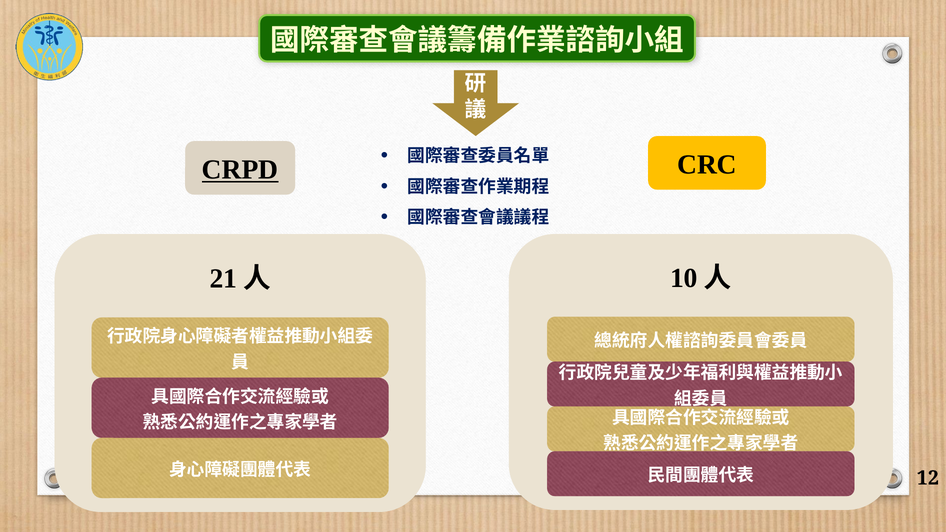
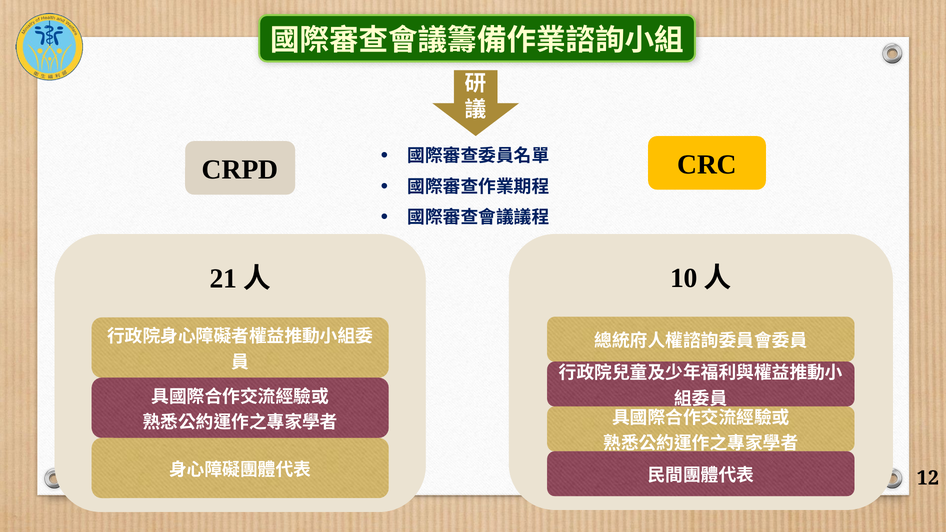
CRPD underline: present -> none (240, 170)
